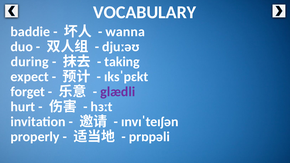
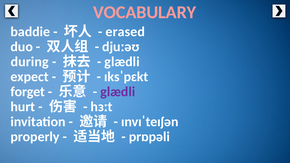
VOCABULARY colour: white -> pink (145, 12)
wanna: wanna -> erased (125, 32)
taking: taking -> glædli (122, 62)
